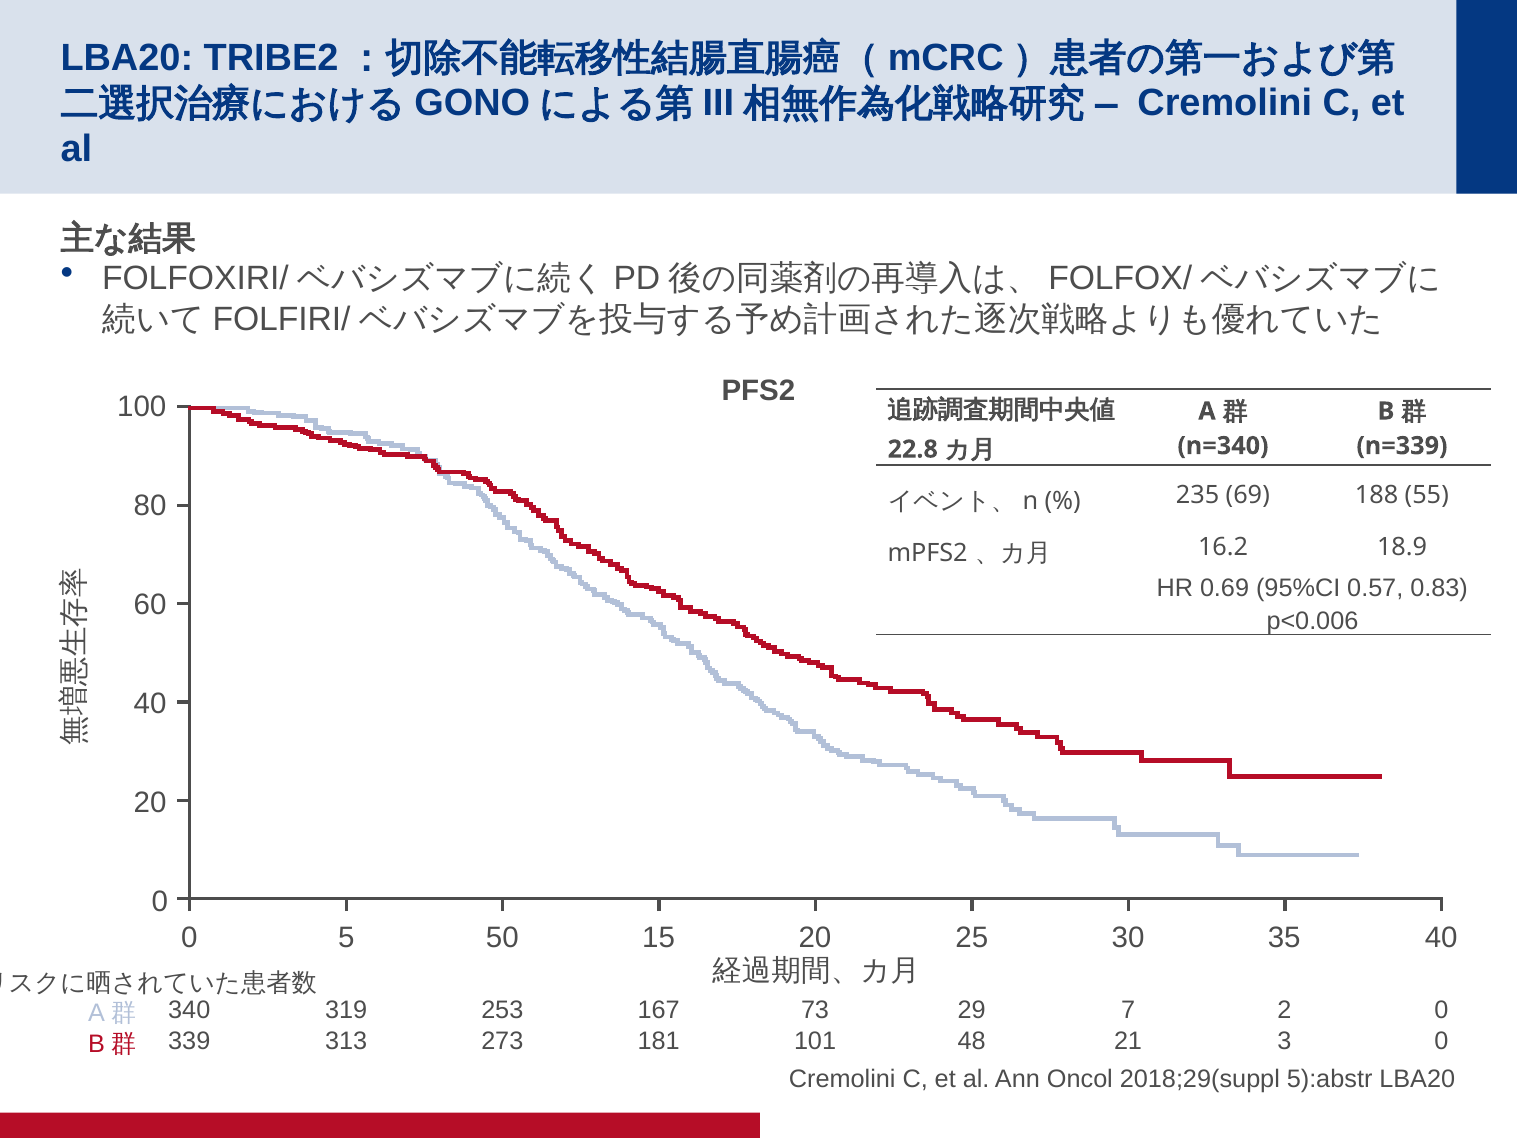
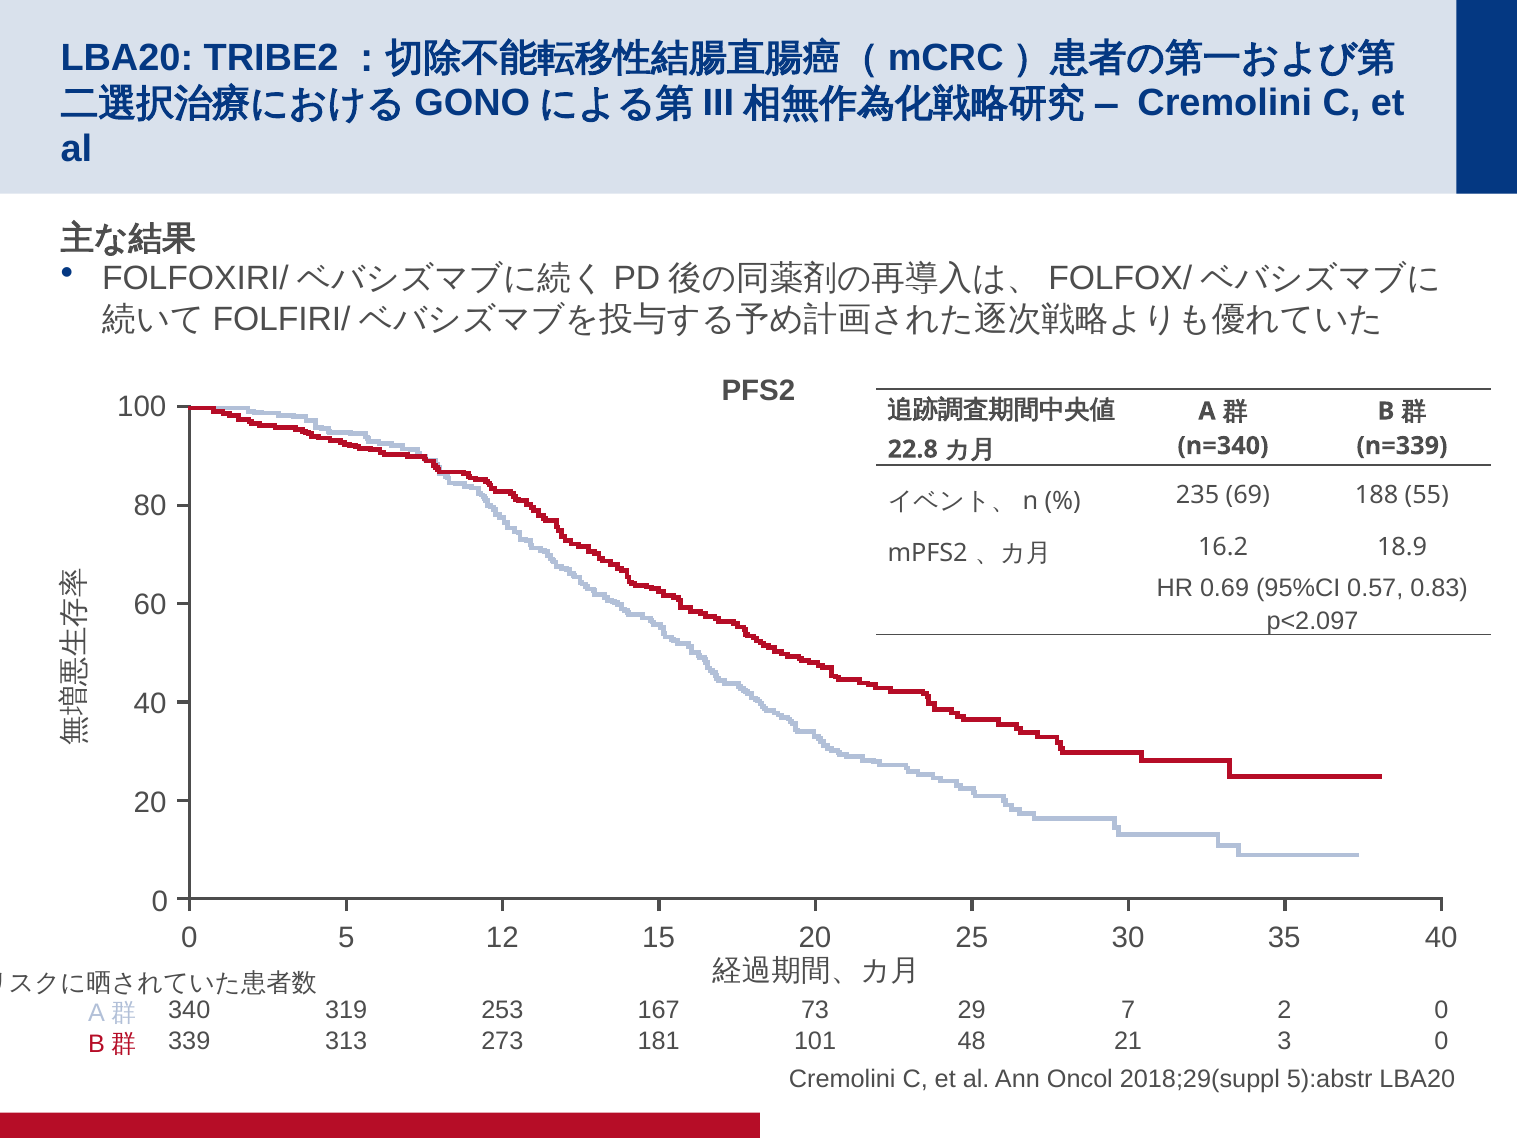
p<0.006: p<0.006 -> p<2.097 (1312, 621)
50: 50 -> 12 (502, 938)
